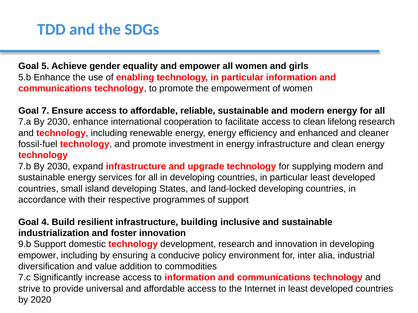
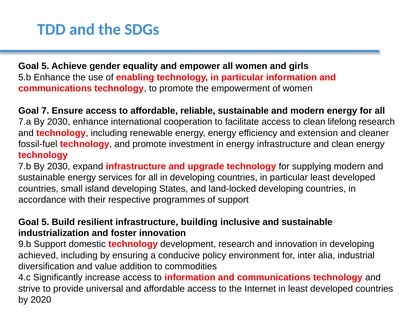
enhanced: enhanced -> extension (318, 133)
4: 4 -> 5 (45, 222)
empower: empower -> achieved (38, 256)
7.c: 7.c -> 4.c (24, 278)
